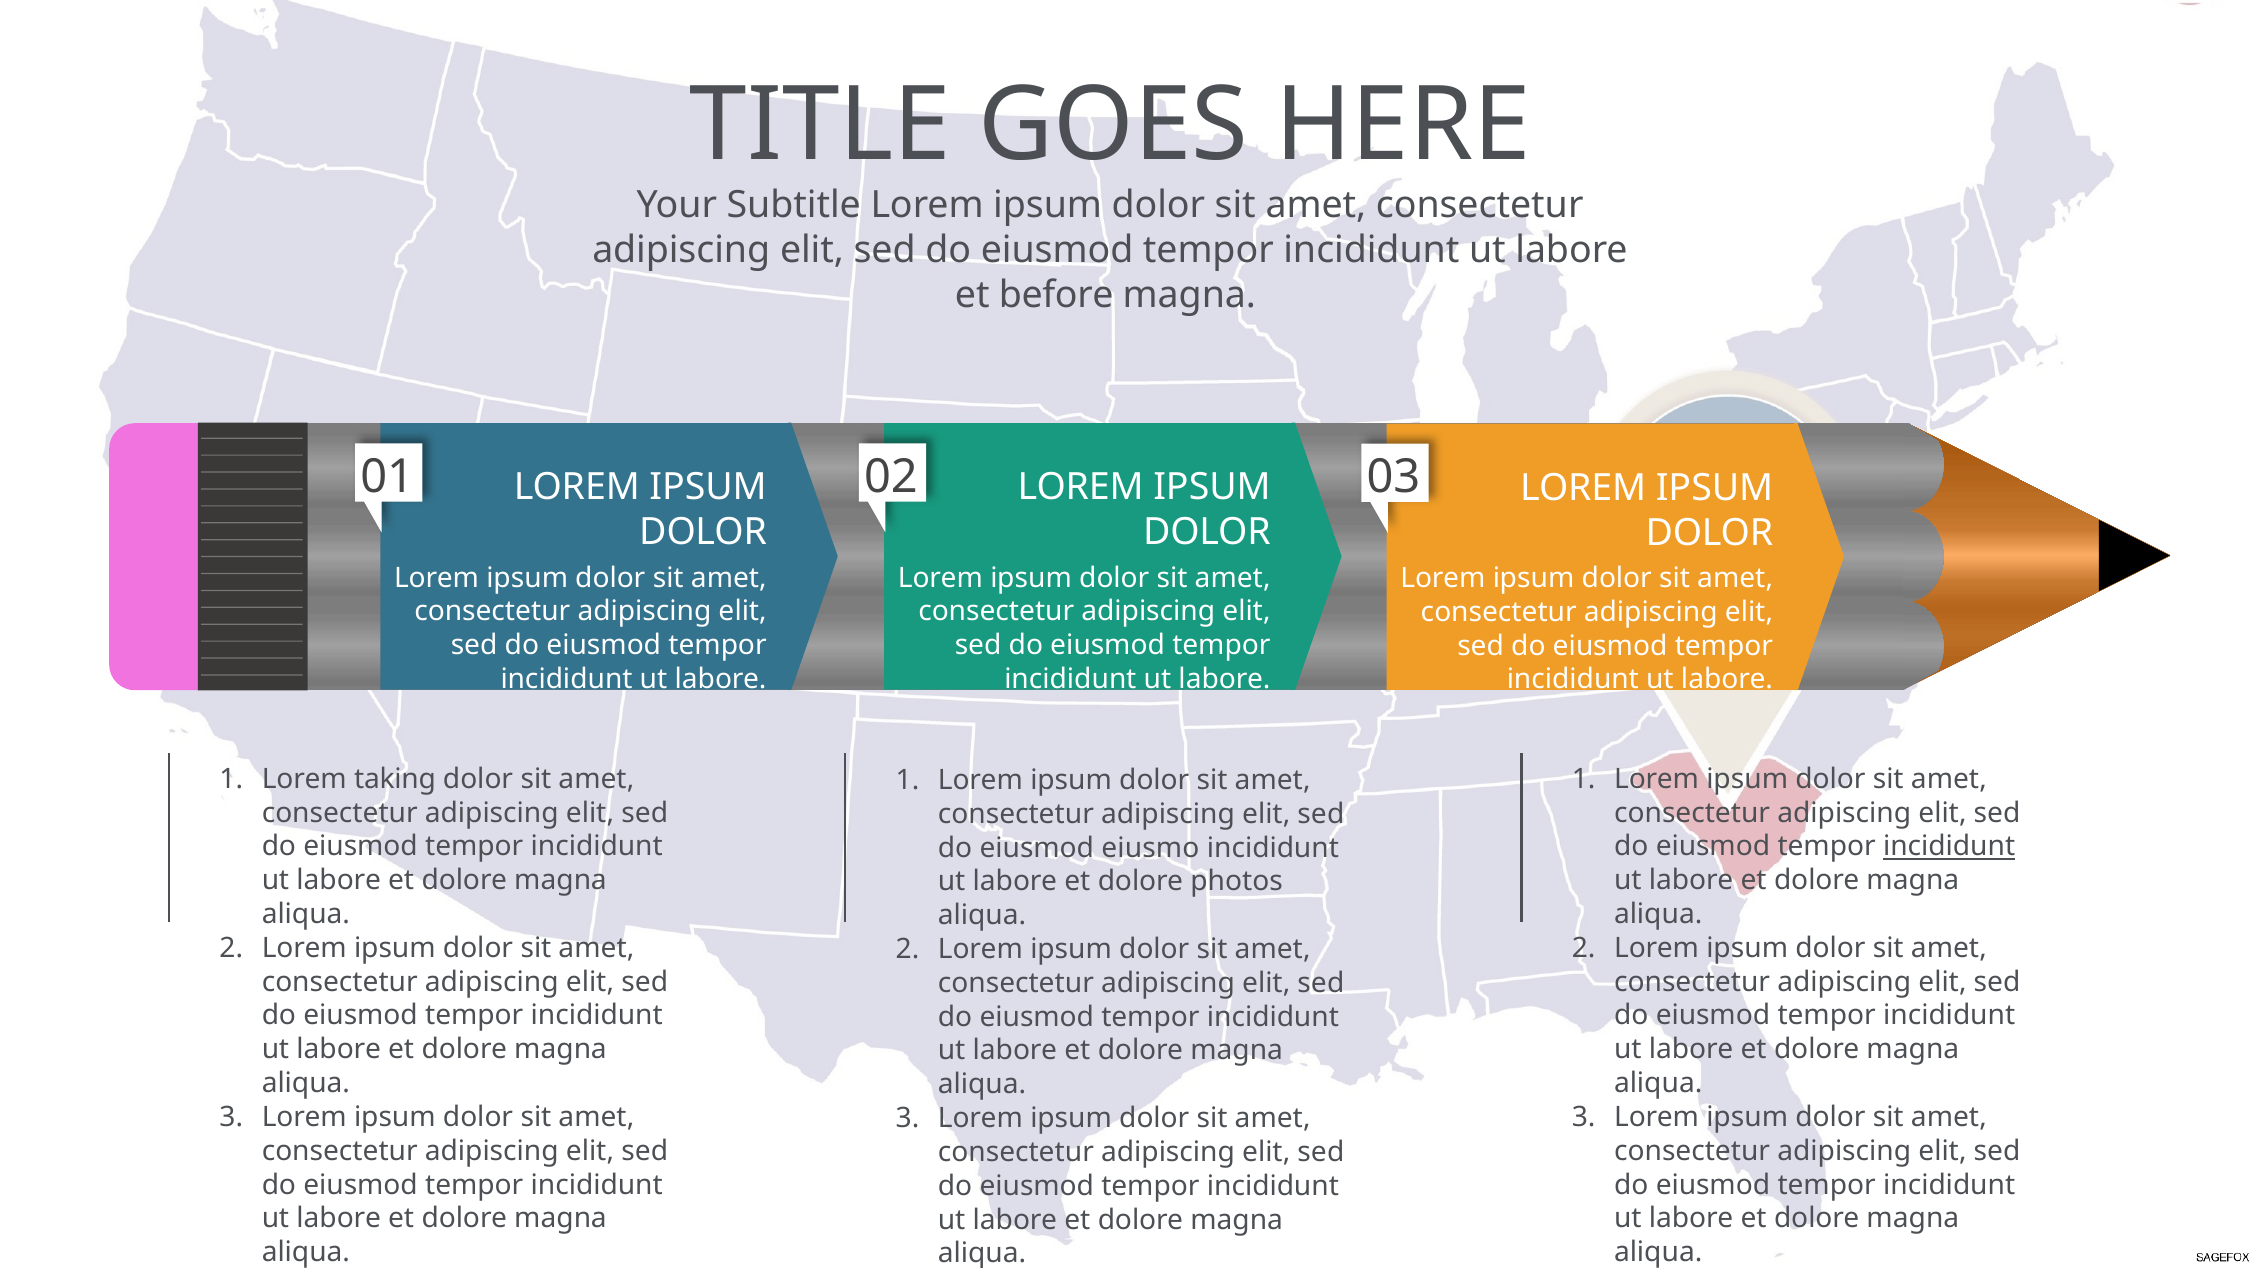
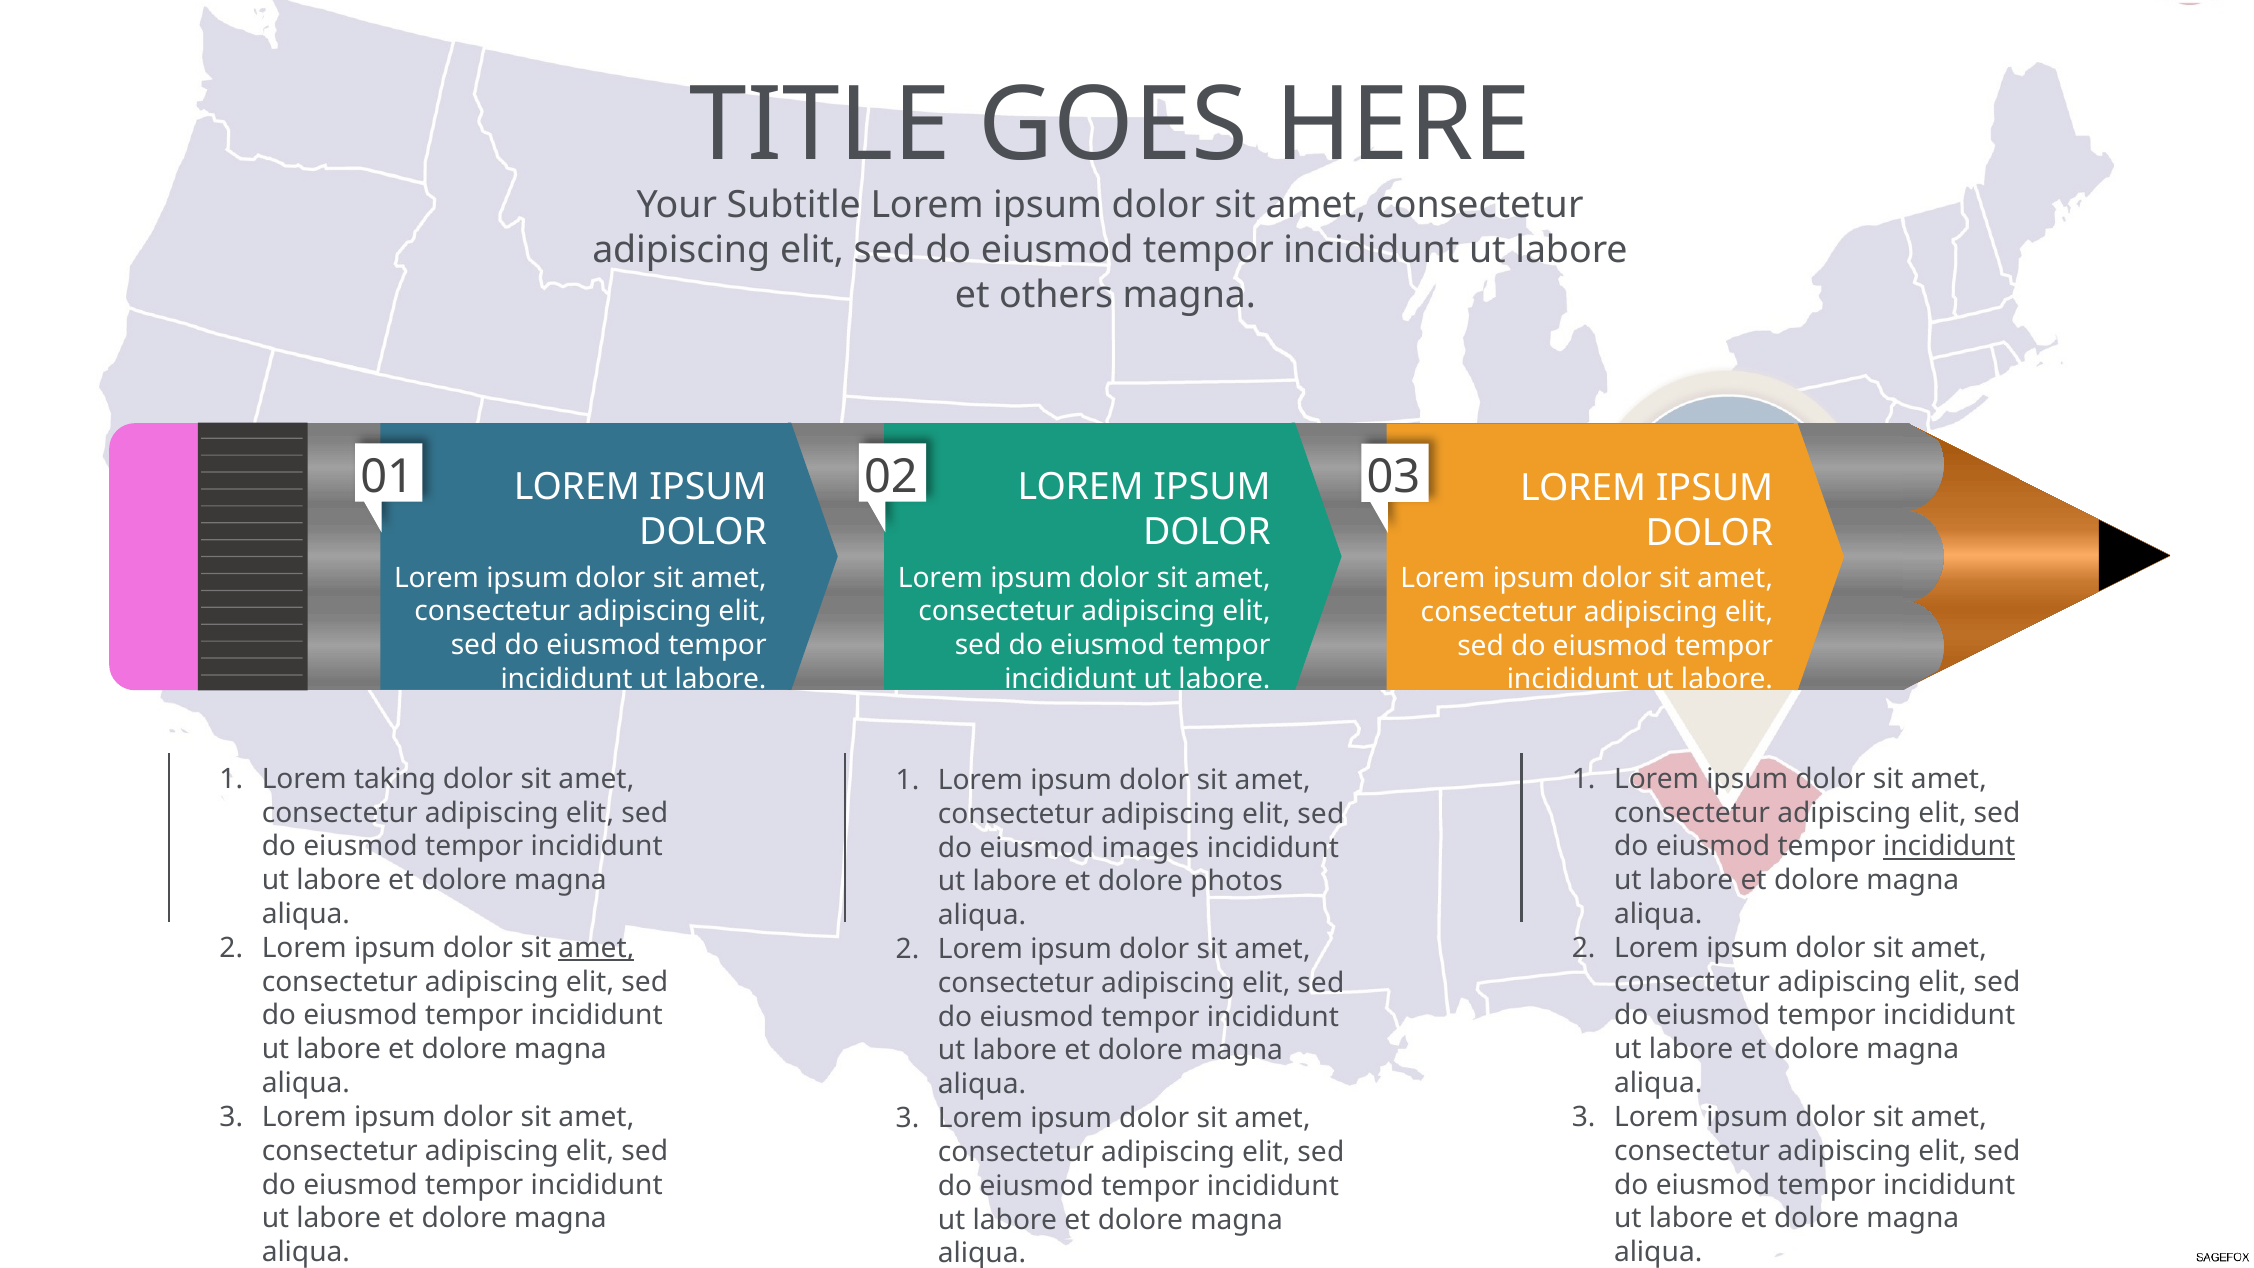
before: before -> others (1056, 295)
eiusmo: eiusmo -> images (1150, 848)
amet underline: none -> present (596, 948)
